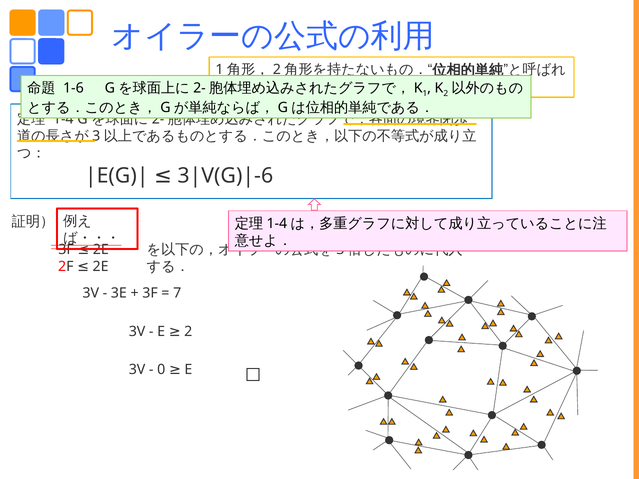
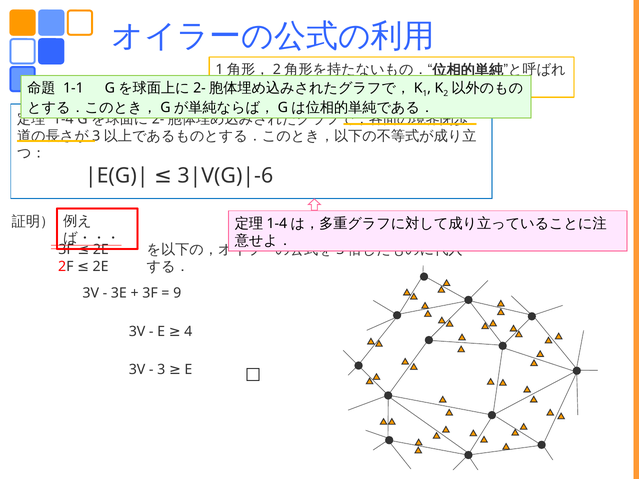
1-6: 1-6 -> 1-1 (73, 88)
7: 7 -> 9 (177, 293)
E 2: 2 -> 4 (188, 332)
0: 0 -> 3 (161, 370)
